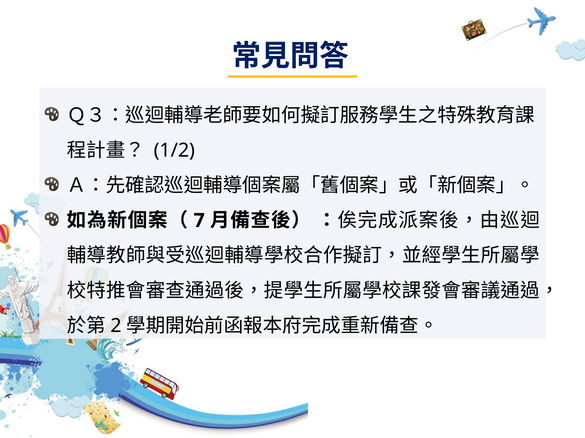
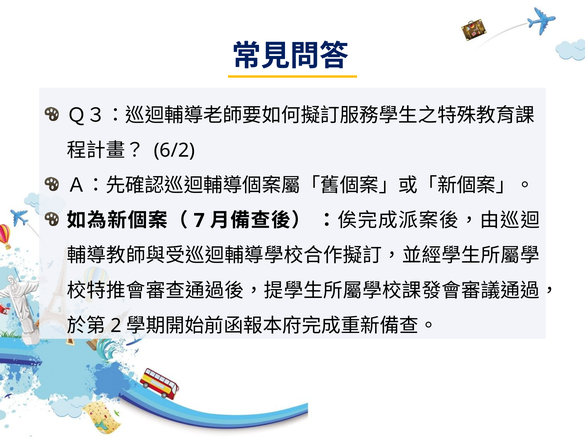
1/2: 1/2 -> 6/2 (174, 151)
